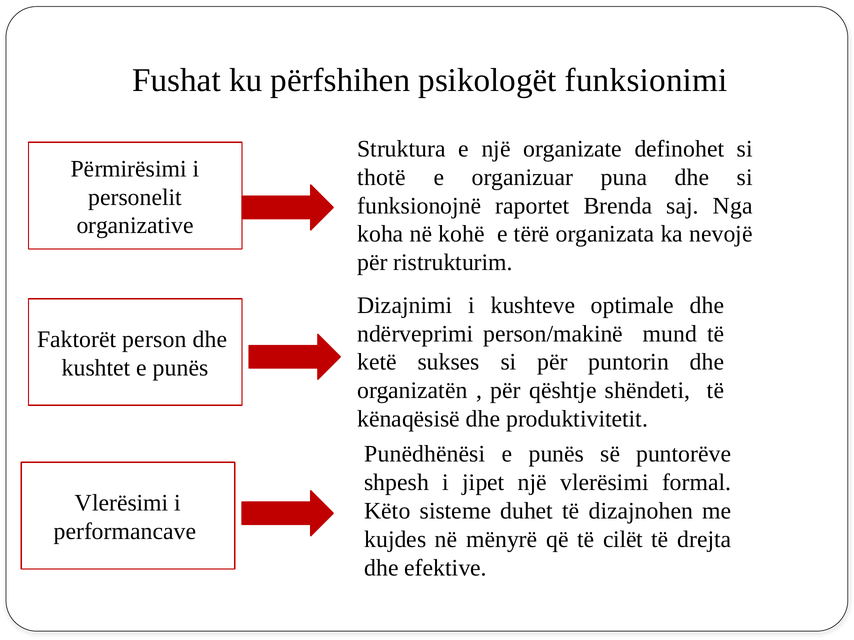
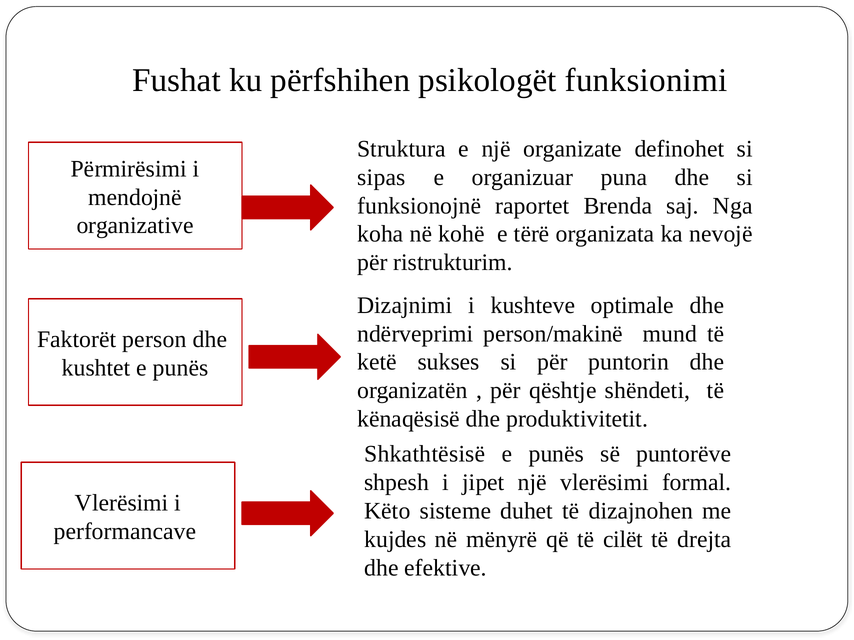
thotë: thotë -> sipas (382, 177)
personelit: personelit -> mendojnë (135, 197)
Punëdhënësi: Punëdhënësi -> Shkathtësisë (425, 454)
